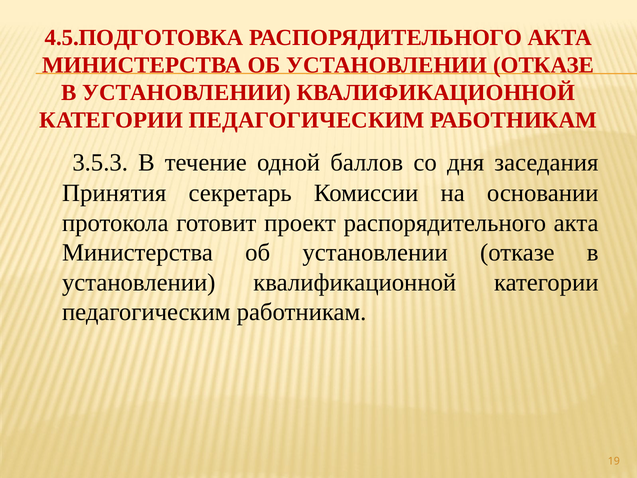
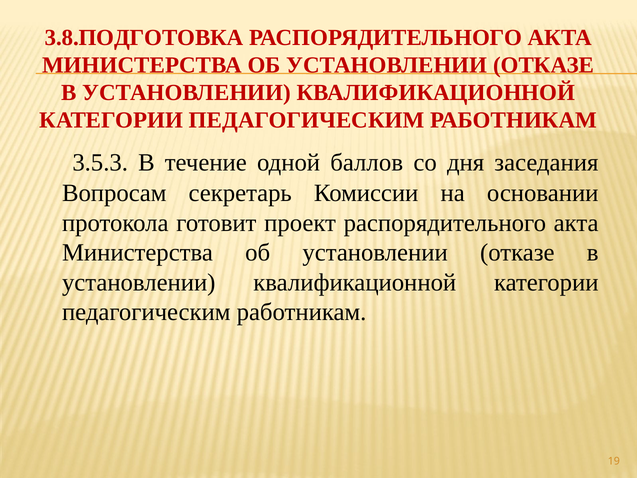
4.5.ПОДГОТОВКА: 4.5.ПОДГОТОВКА -> 3.8.ПОДГОТОВКА (144, 38)
Принятия: Принятия -> Вопросам (114, 193)
